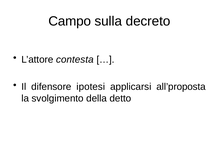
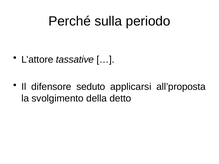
Campo: Campo -> Perché (70, 21)
decreto: decreto -> periodo (148, 21)
contesta: contesta -> tassative (75, 60)
ipotesi: ipotesi -> seduto (91, 87)
